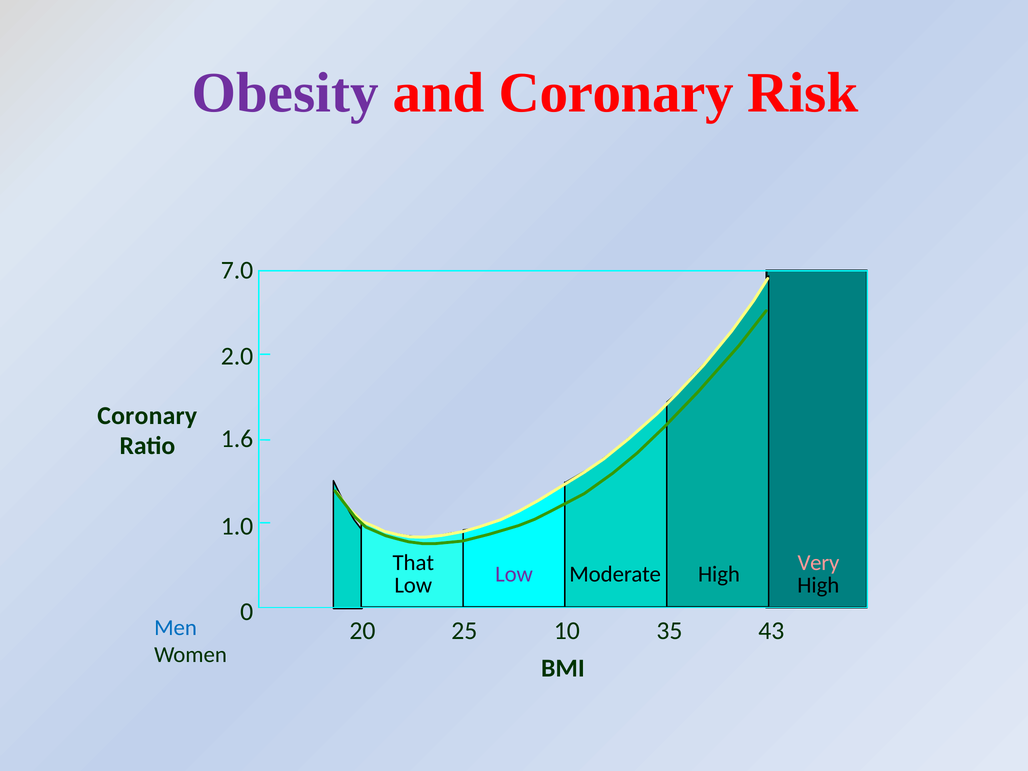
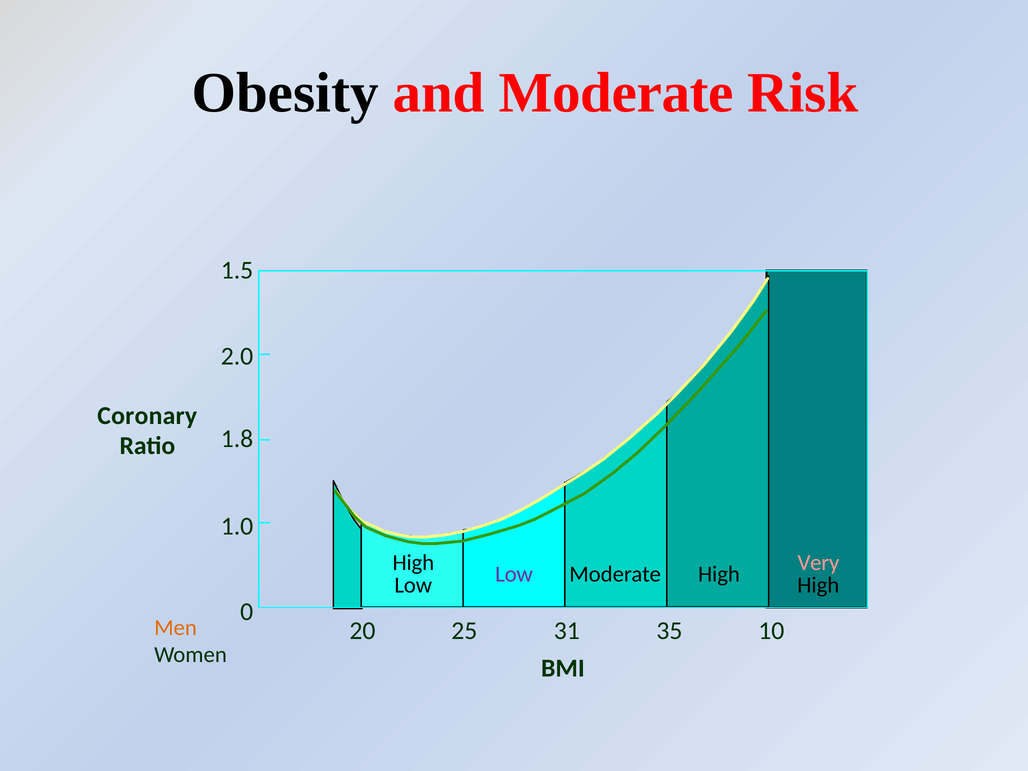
Obesity colour: purple -> black (285, 93)
and Coronary: Coronary -> Moderate (616, 93)
7.0: 7.0 -> 1.5 (237, 270)
1.6: 1.6 -> 1.8 (237, 439)
That: That -> High (413, 563)
Men colour: blue -> orange (176, 628)
10: 10 -> 31 (567, 631)
43: 43 -> 10 (771, 631)
